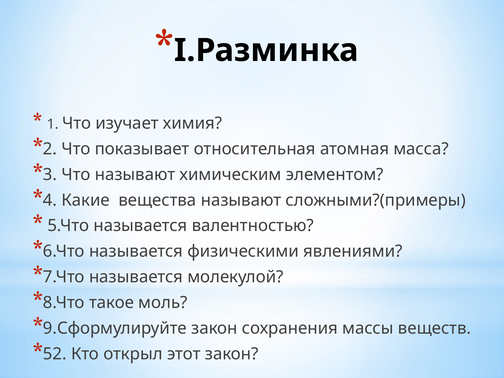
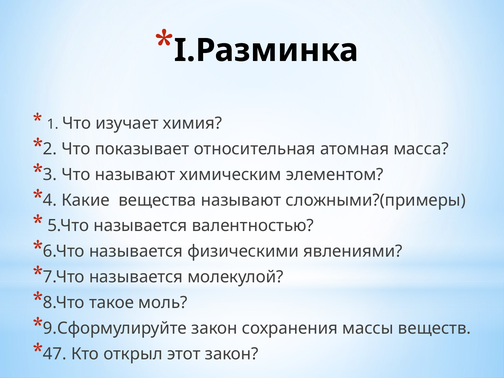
52: 52 -> 47 (55, 354)
